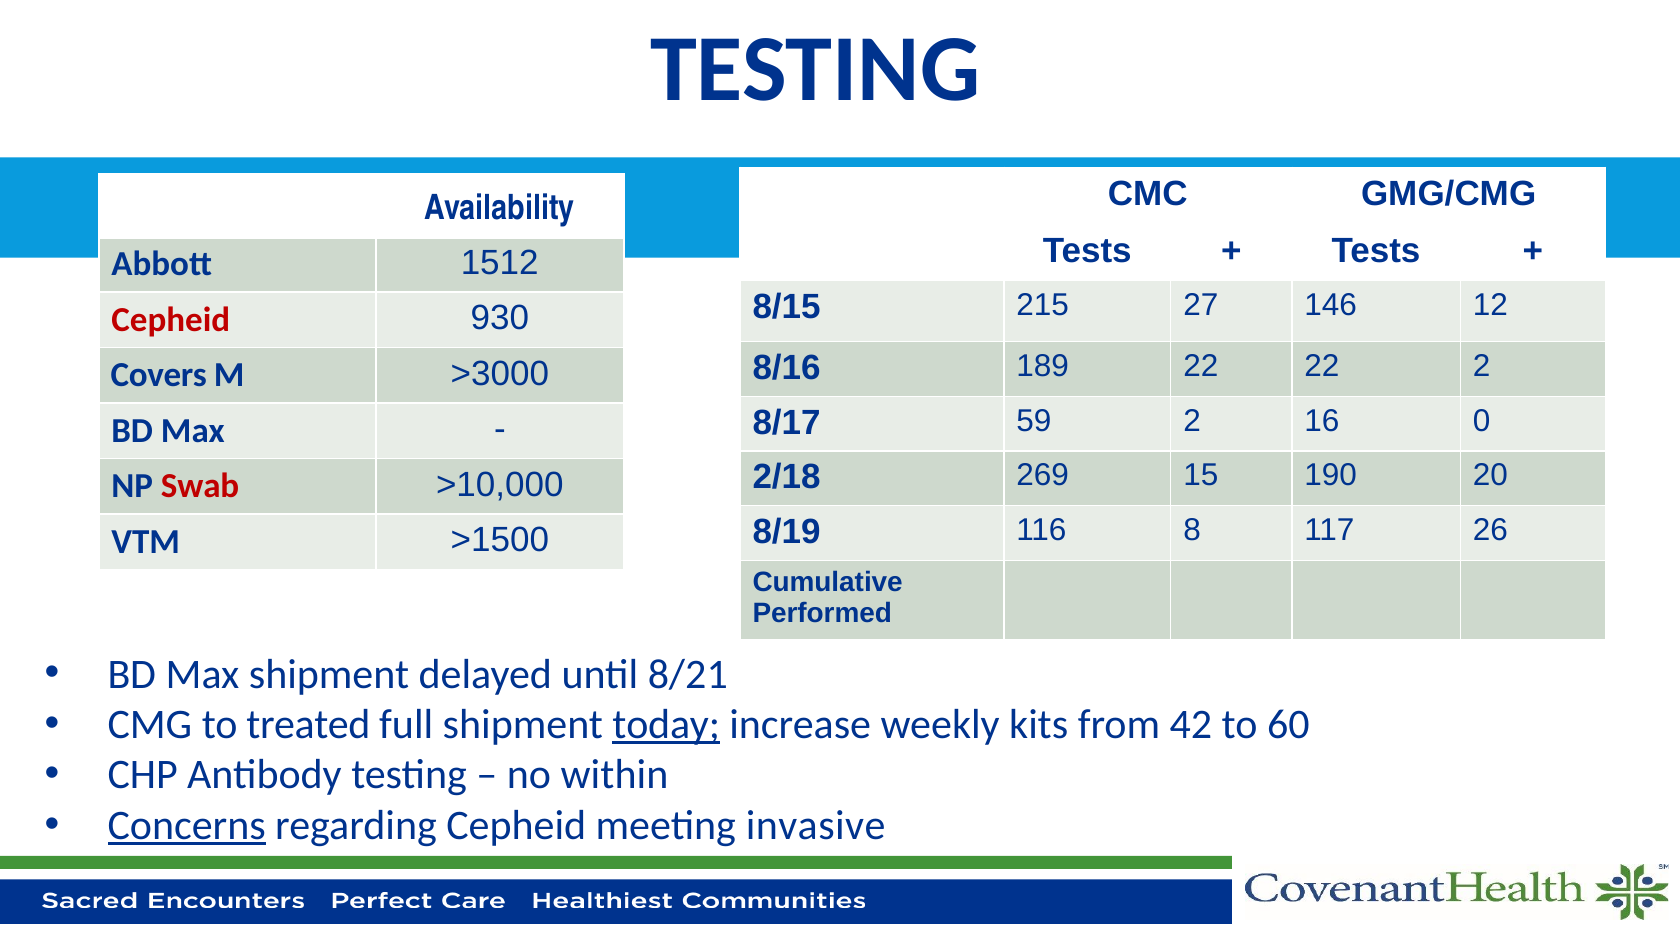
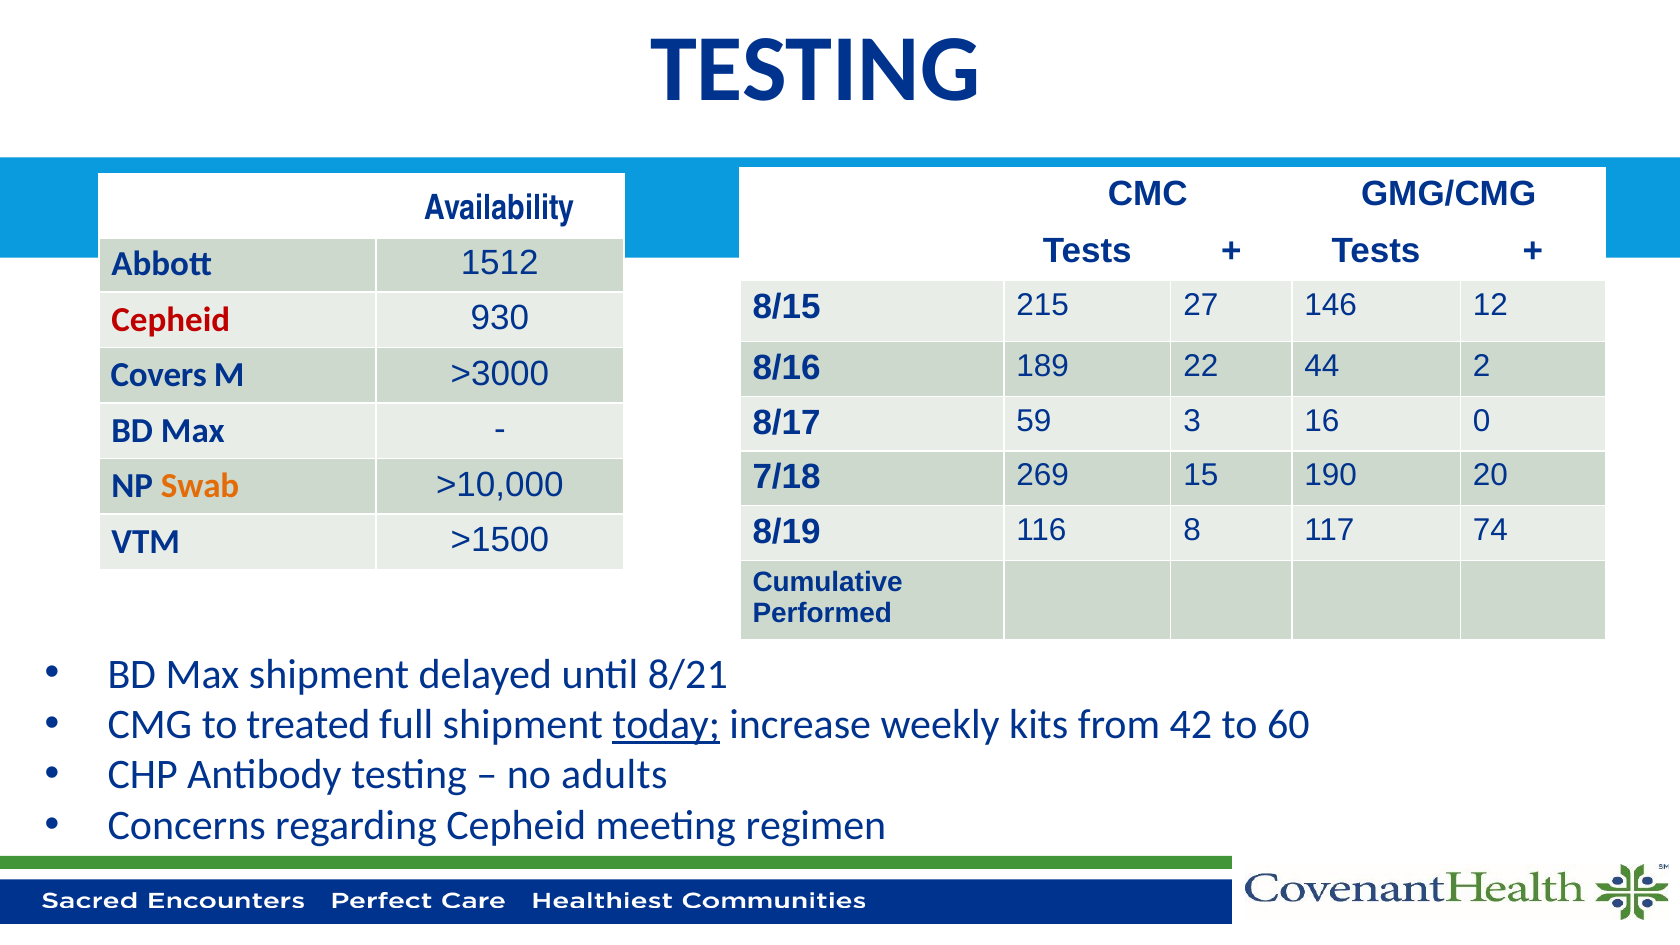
22 22: 22 -> 44 (1322, 366)
59 2: 2 -> 3 (1192, 421)
2/18: 2/18 -> 7/18 (787, 477)
Swab colour: red -> orange (200, 486)
26: 26 -> 74 (1490, 530)
within: within -> adults (614, 775)
Concerns underline: present -> none (187, 825)
invasive: invasive -> regimen (816, 825)
